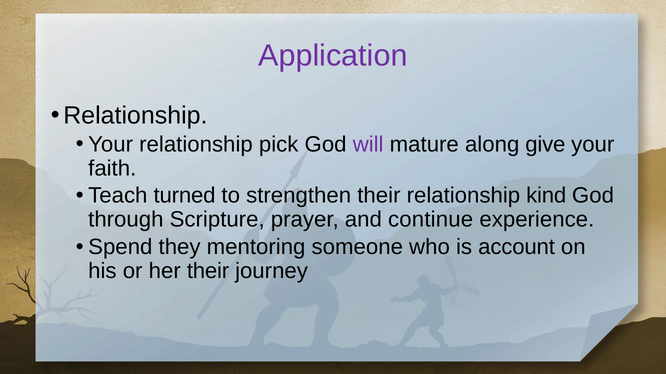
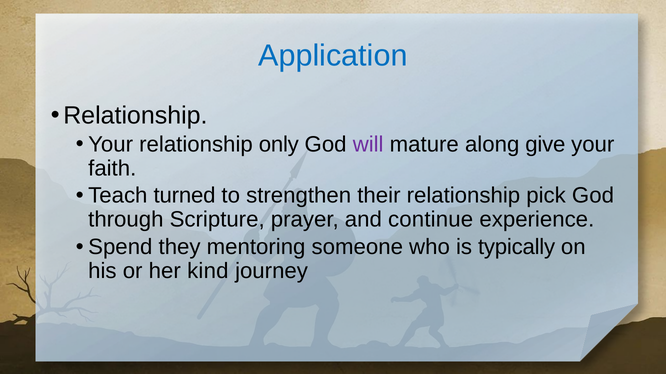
Application colour: purple -> blue (333, 56)
pick: pick -> only (279, 145)
kind: kind -> pick (546, 196)
account: account -> typically (517, 247)
her their: their -> kind (208, 271)
